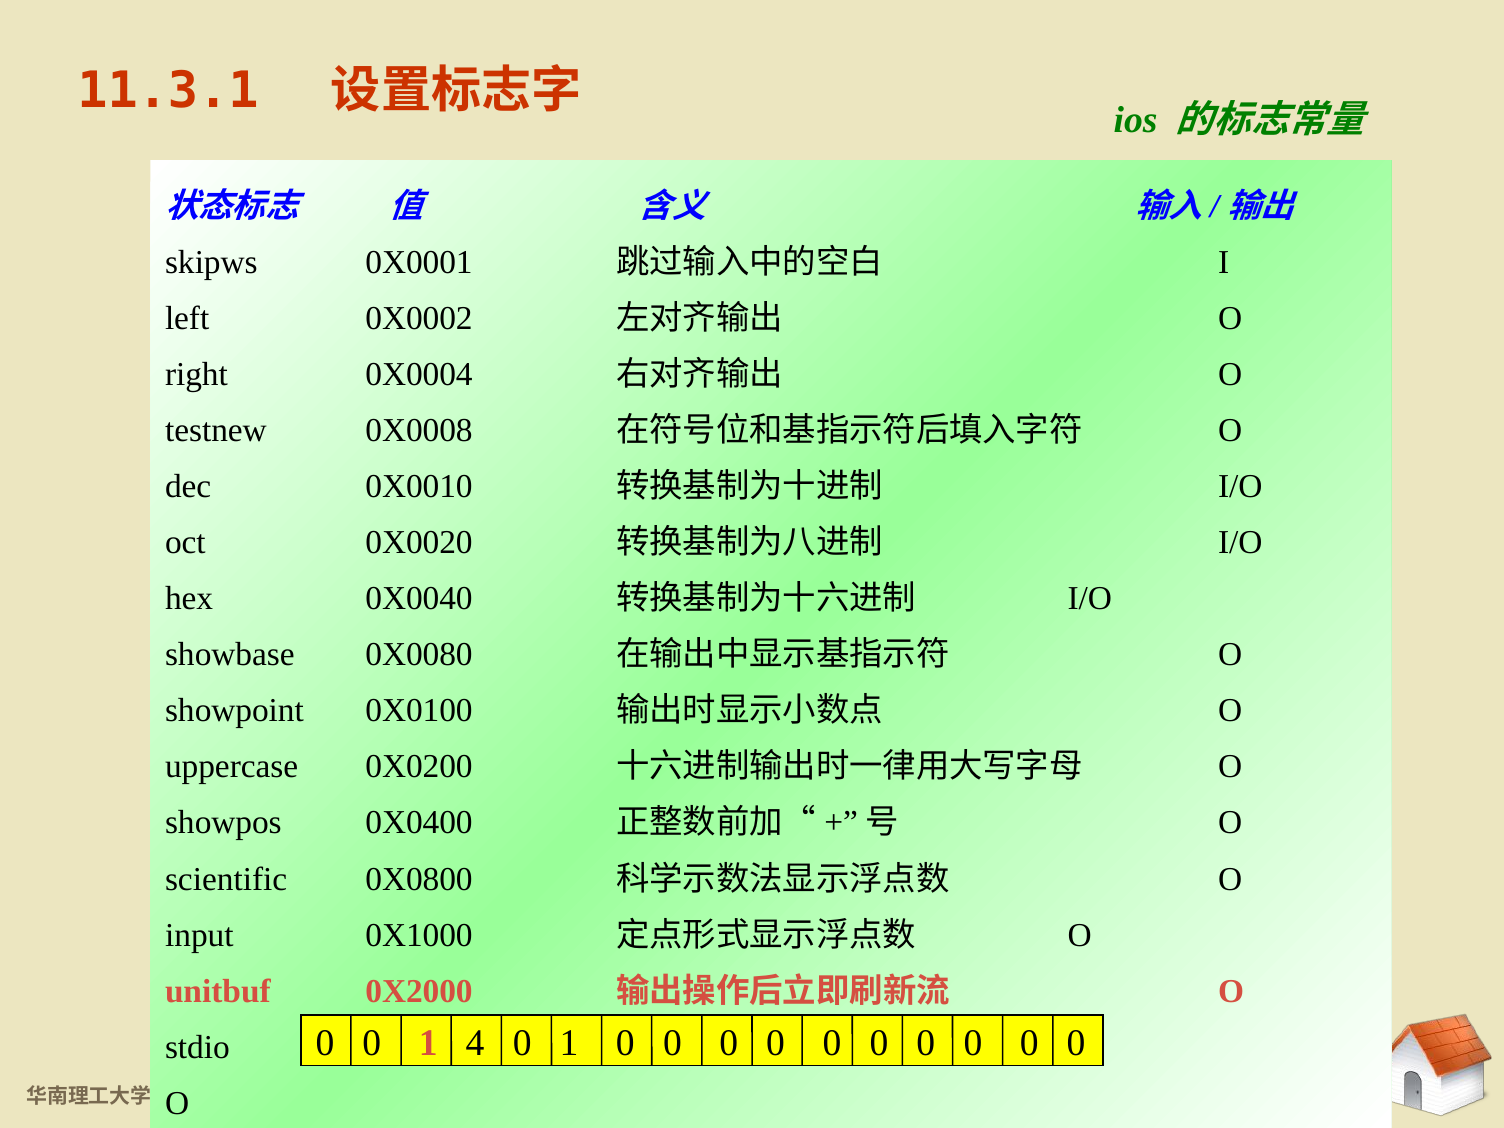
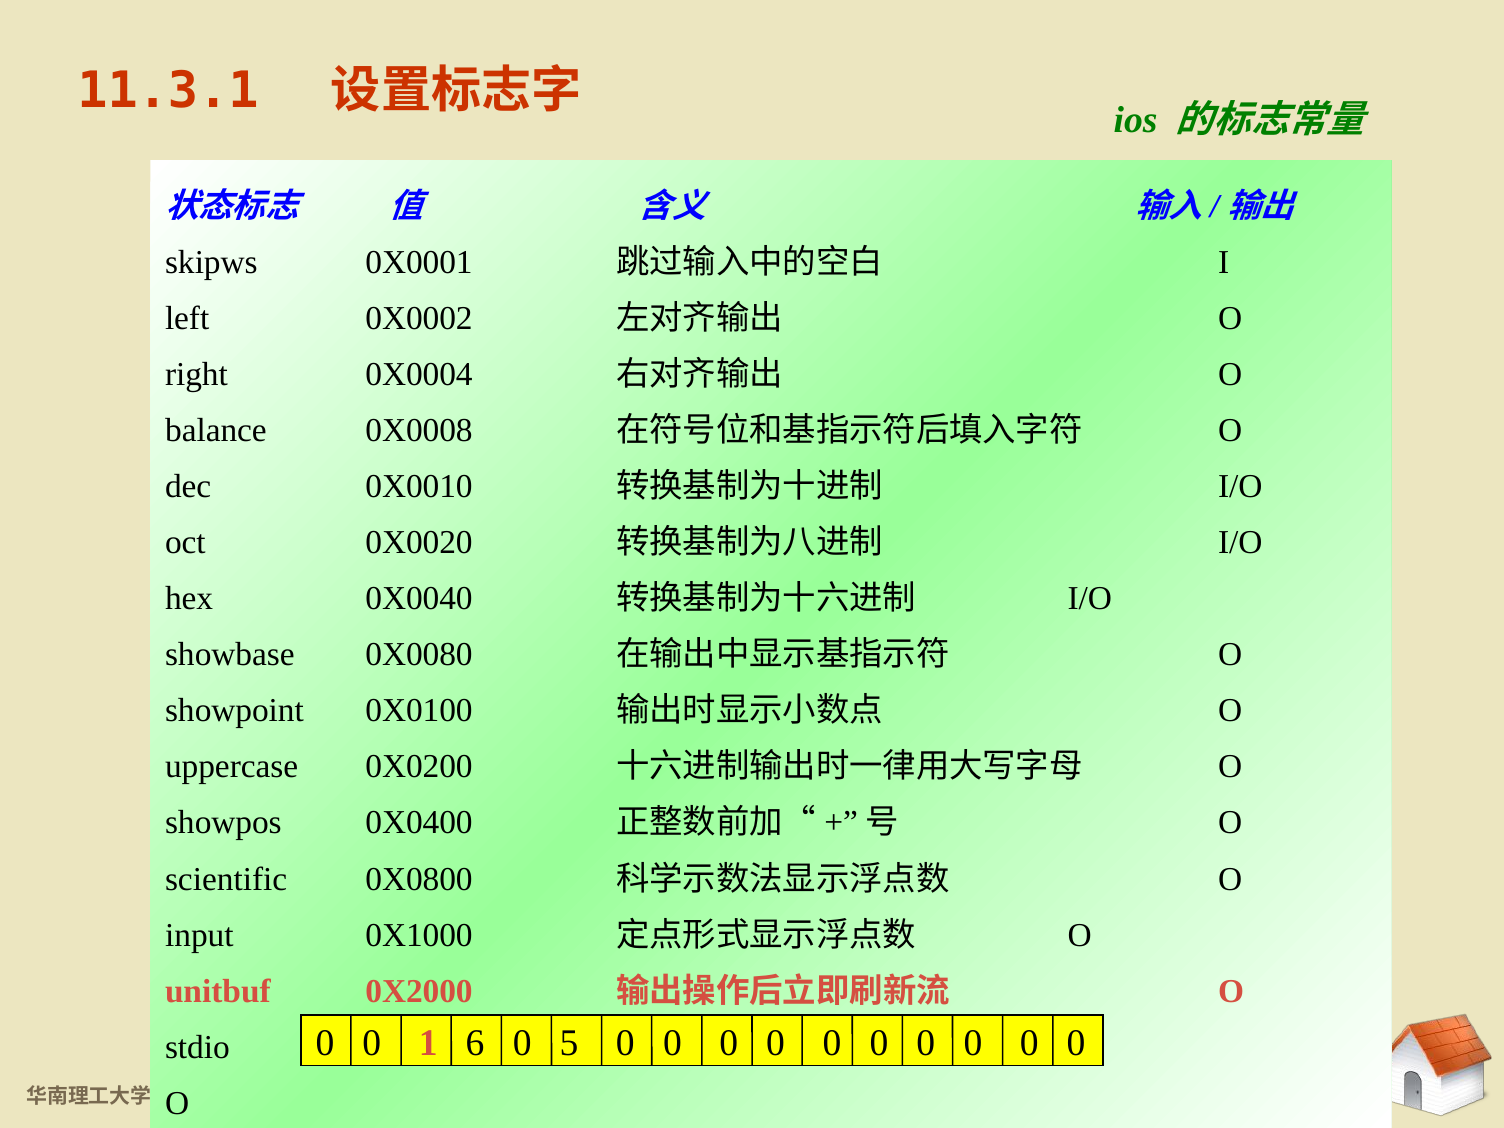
testnew: testnew -> balance (216, 430)
4: 4 -> 6 (475, 1043)
1: 1 -> 5 (569, 1043)
